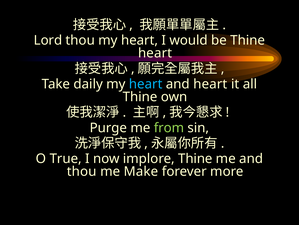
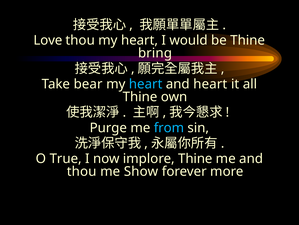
Lord: Lord -> Love (48, 40)
heart: heart -> bring (155, 53)
daily: daily -> bear (88, 84)
from colour: light green -> light blue (169, 127)
Make: Make -> Show (141, 171)
